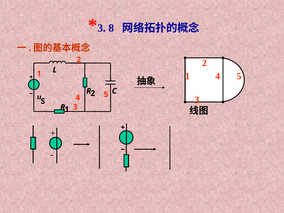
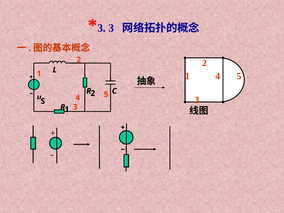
3 8: 8 -> 3 (111, 28)
